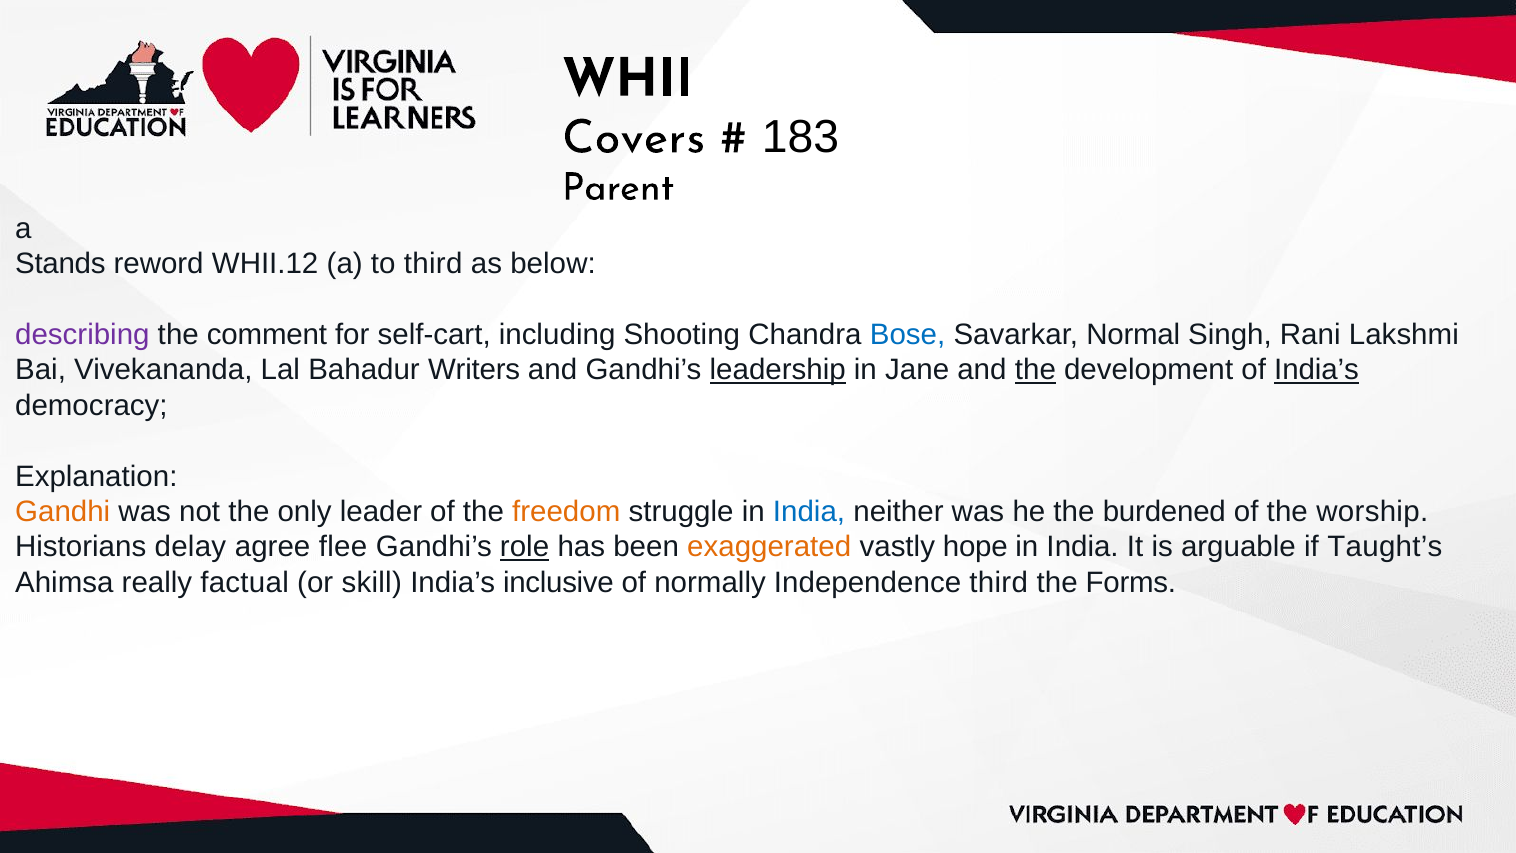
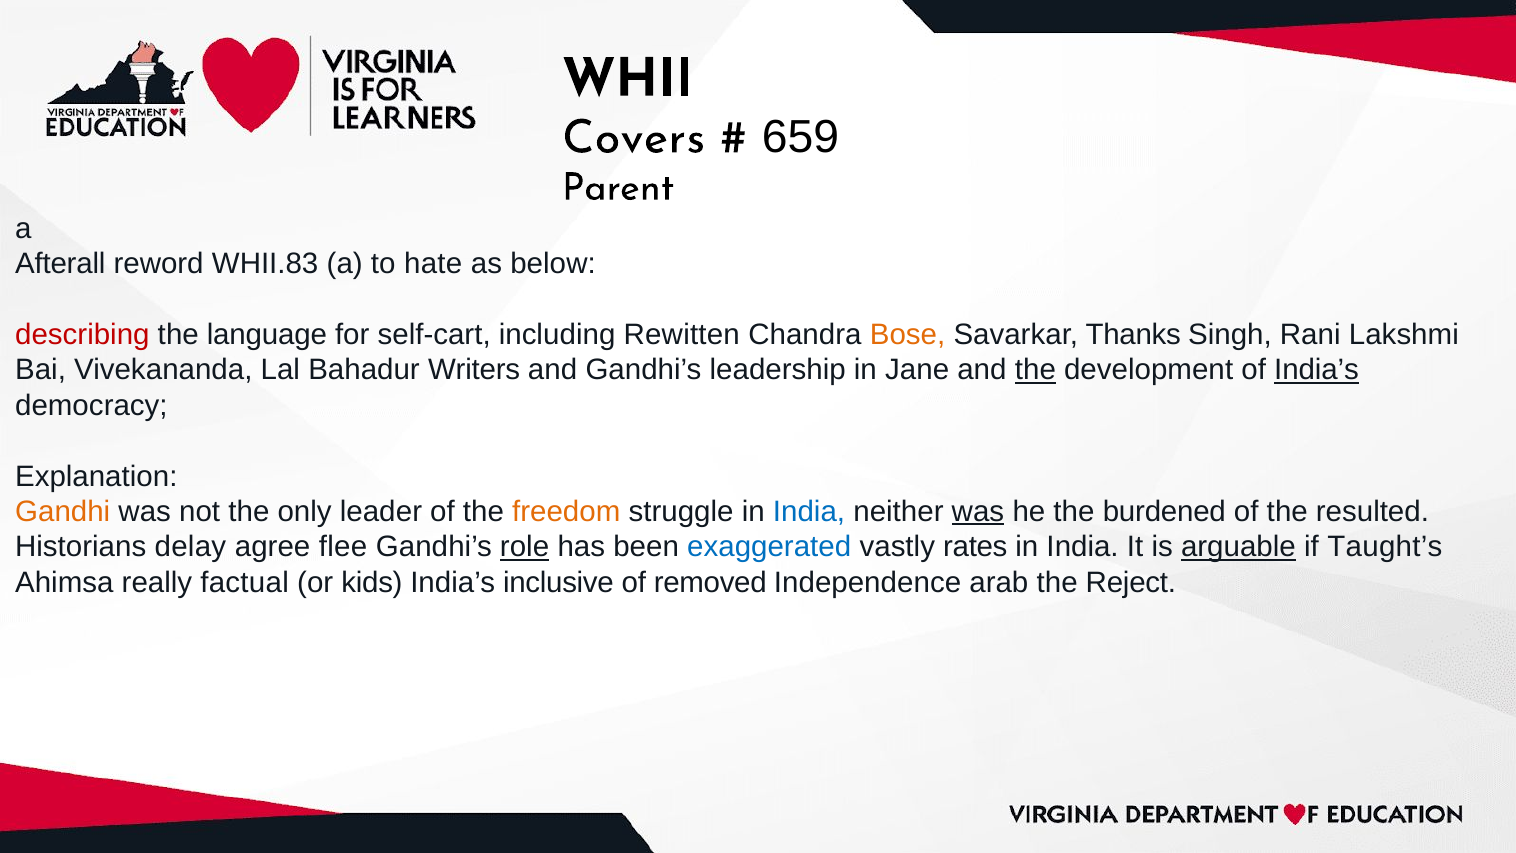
183: 183 -> 659 (801, 137)
Stands: Stands -> Afterall (60, 264)
WHII.12: WHII.12 -> WHII.83 (265, 264)
to third: third -> hate (433, 264)
describing colour: purple -> red (82, 335)
comment: comment -> language (267, 335)
Shooting: Shooting -> Rewitten (682, 335)
Bose colour: blue -> orange (908, 335)
Normal: Normal -> Thanks (1133, 335)
leadership underline: present -> none (778, 370)
was underline: none -> present (978, 512)
worship: worship -> resulted (1372, 512)
exaggerated colour: orange -> blue (769, 547)
hope: hope -> rates (975, 547)
arguable underline: none -> present (1238, 547)
skill: skill -> kids (372, 582)
normally: normally -> removed (710, 582)
Independence third: third -> arab (999, 582)
Forms: Forms -> Reject (1131, 582)
